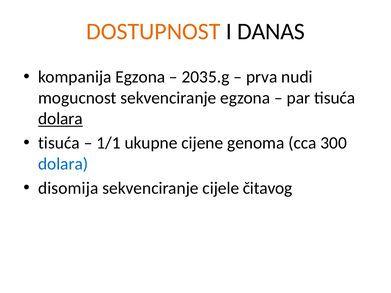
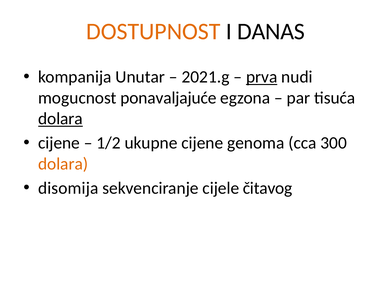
kompanija Egzona: Egzona -> Unutar (140, 77)
2035.g: 2035.g -> 2021.g (206, 77)
prva underline: none -> present (262, 77)
mogucnost sekvenciranje: sekvenciranje -> ponavaljajuće (168, 98)
tisuća: tisuća -> cijene (59, 143)
1/1: 1/1 -> 1/2 (108, 143)
dolara colour: blue -> orange (63, 164)
